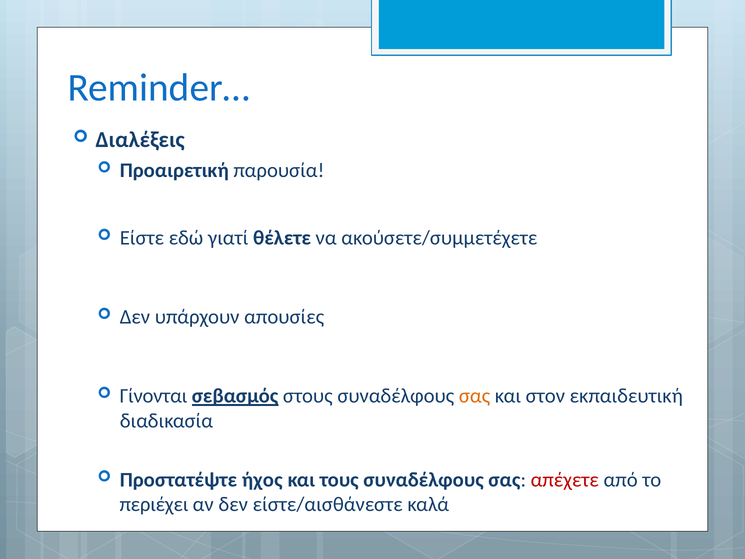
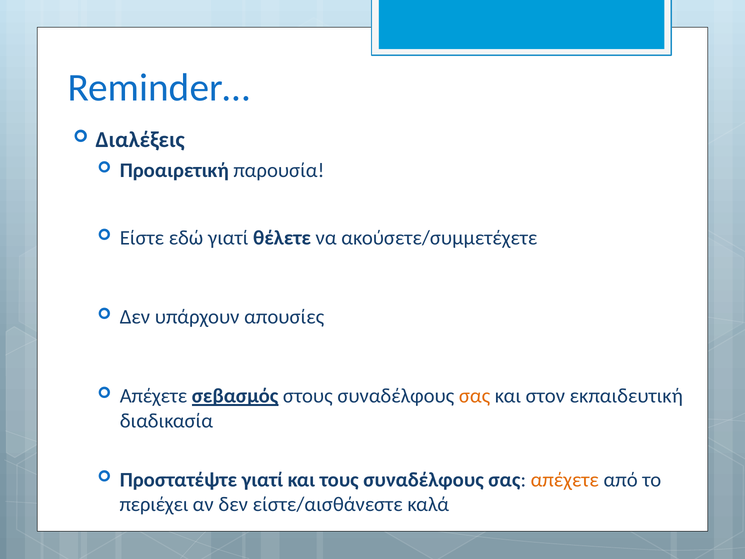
Γίνονται: Γίνονται -> Απέχετε (153, 396)
Προστατέψτε ήχος: ήχος -> γιατί (262, 480)
απέχετε colour: red -> orange (565, 480)
